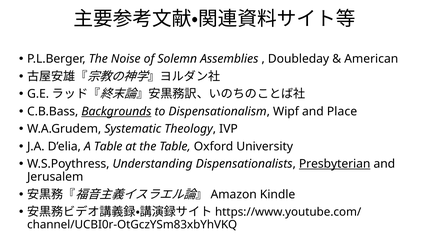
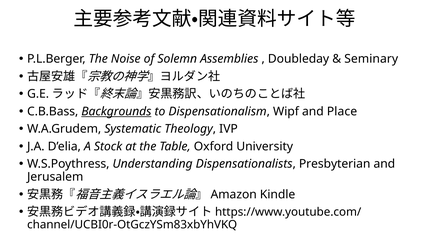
American: American -> Seminary (371, 59)
A Table: Table -> Stock (108, 147)
Presbyterian underline: present -> none (335, 164)
